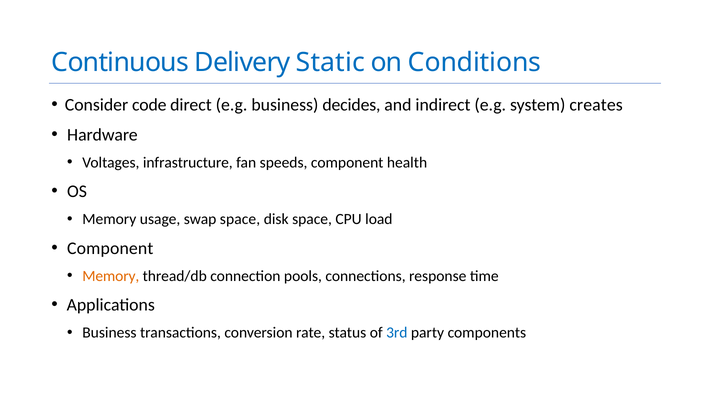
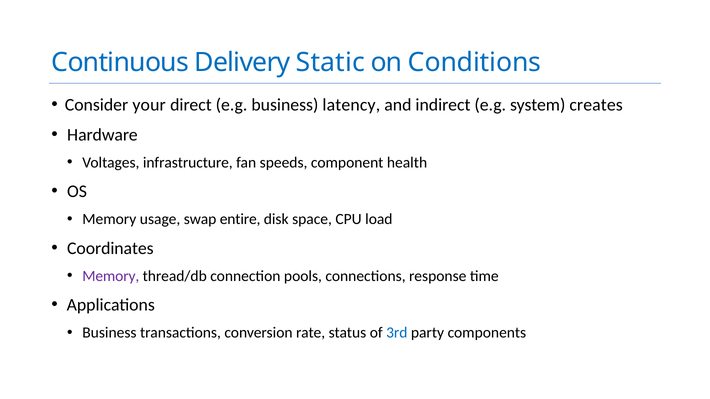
code: code -> your (149, 105)
decides: decides -> latency (351, 105)
swap space: space -> entire (240, 220)
Component: Component -> Coordinates (110, 248)
Memory colour: orange -> purple (111, 276)
